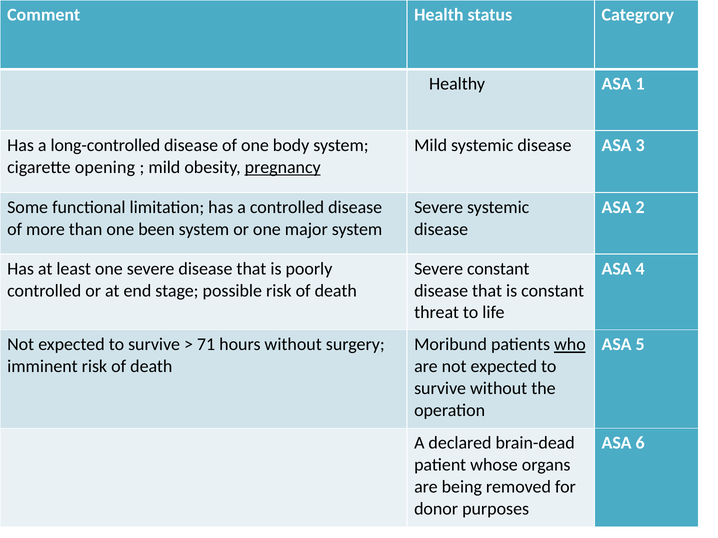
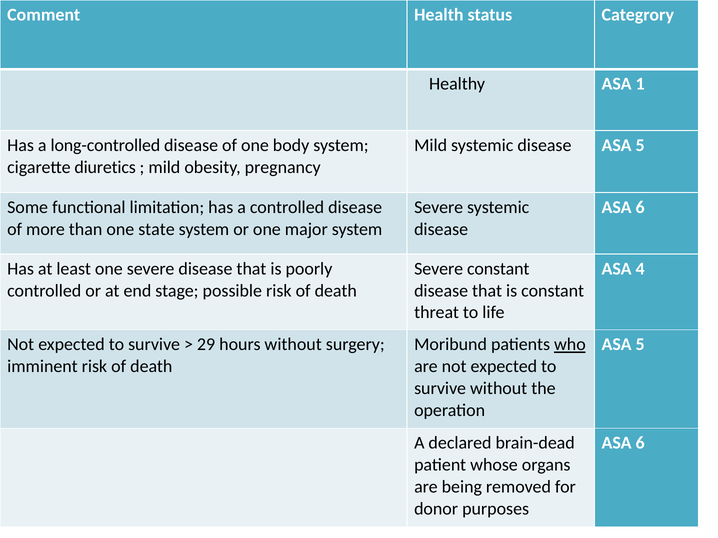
disease ASA 3: 3 -> 5 (640, 145)
opening: opening -> diuretics (105, 167)
pregnancy underline: present -> none (283, 167)
2: 2 -> 6 (640, 208)
been: been -> state (156, 229)
71: 71 -> 29 (206, 345)
